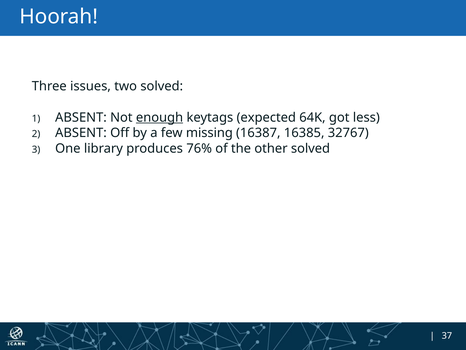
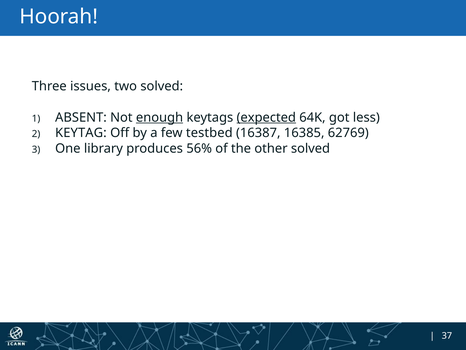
expected underline: none -> present (266, 117)
ABSENT: ABSENT -> KEYTAG (81, 133)
missing: missing -> testbed (209, 133)
32767: 32767 -> 62769 (348, 133)
76%: 76% -> 56% (199, 148)
